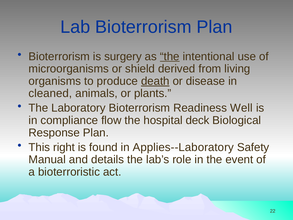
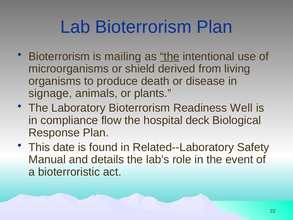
surgery: surgery -> mailing (123, 56)
death underline: present -> none (155, 81)
cleaned: cleaned -> signage (50, 93)
right: right -> date (64, 147)
Applies--Laboratory: Applies--Laboratory -> Related--Laboratory (183, 147)
